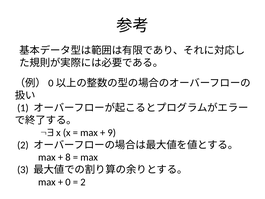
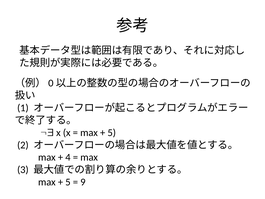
9: 9 -> 5 (112, 132)
8: 8 -> 4 (68, 157)
0: 0 -> 5 (68, 182)
2: 2 -> 9 (83, 182)
